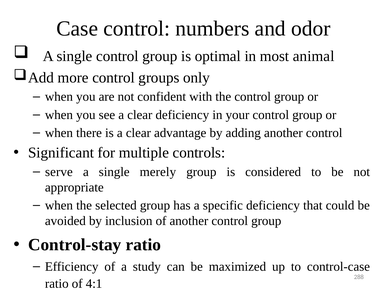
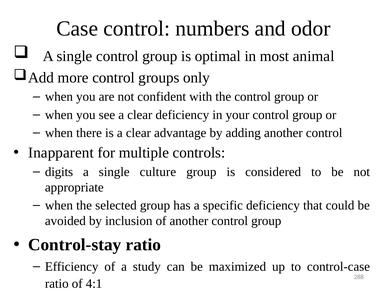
Significant: Significant -> Inapparent (61, 153)
serve: serve -> digits (59, 172)
merely: merely -> culture (158, 172)
